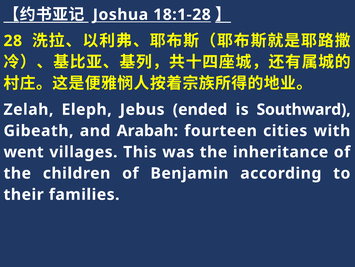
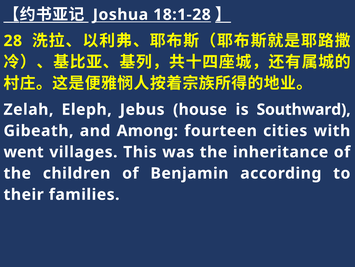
ended: ended -> house (200, 109)
Arabah: Arabah -> Among (147, 130)
